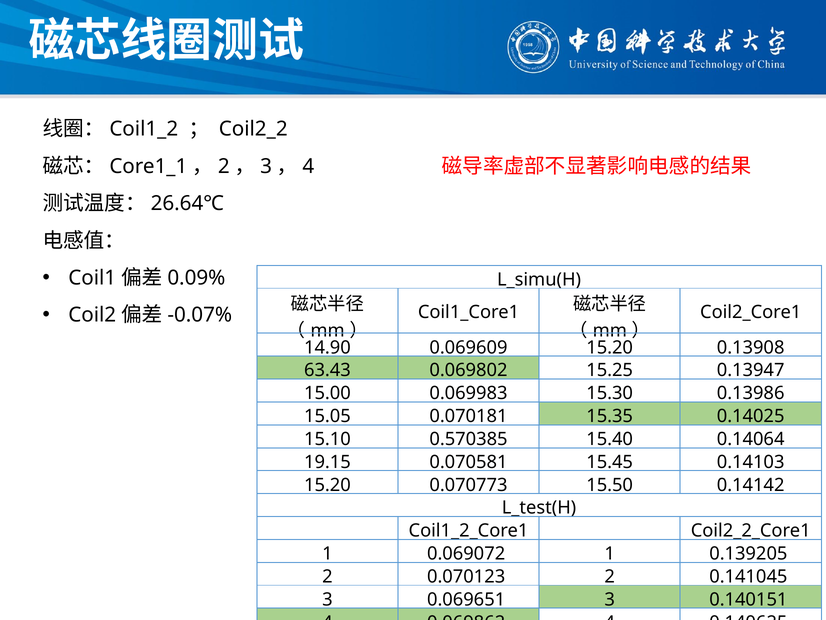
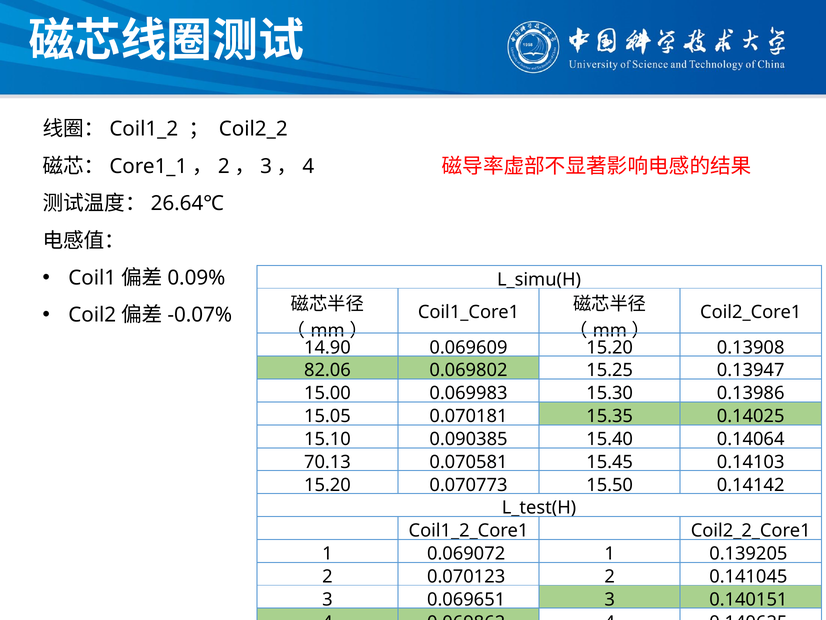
63.43: 63.43 -> 82.06 (327, 370)
0.570385: 0.570385 -> 0.090385 (469, 439)
19.15: 19.15 -> 70.13 (327, 462)
